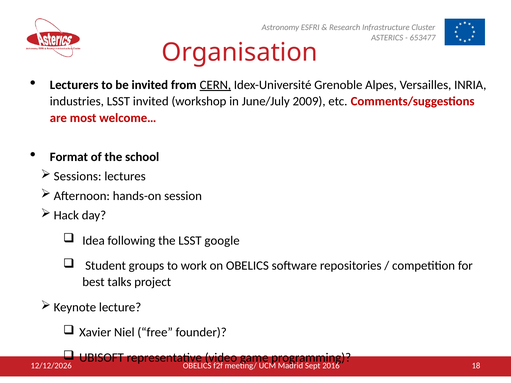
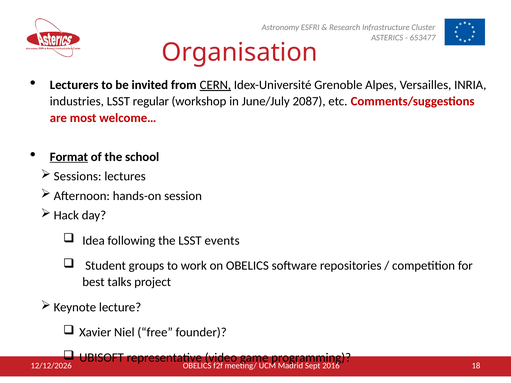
LSST invited: invited -> regular (151, 102)
2009: 2009 -> 2087 (309, 102)
Format underline: none -> present (69, 157)
google: google -> events (222, 241)
